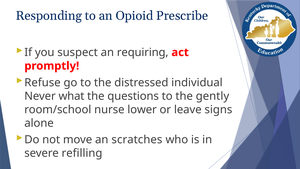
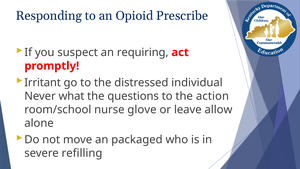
Refuse: Refuse -> Irritant (43, 82)
gently: gently -> action (212, 96)
lower: lower -> glove (142, 109)
signs: signs -> allow (218, 109)
scratches: scratches -> packaged (137, 140)
